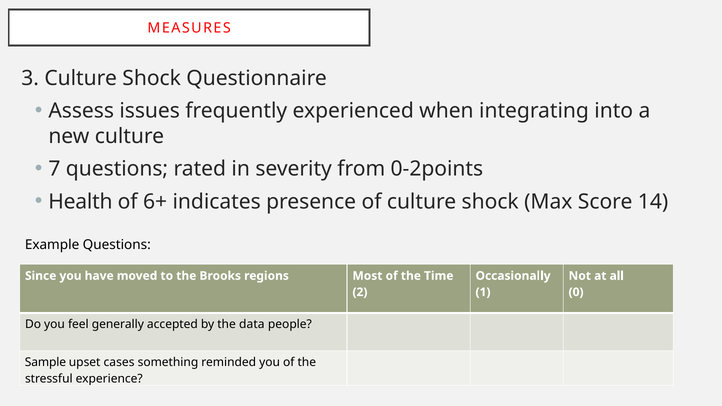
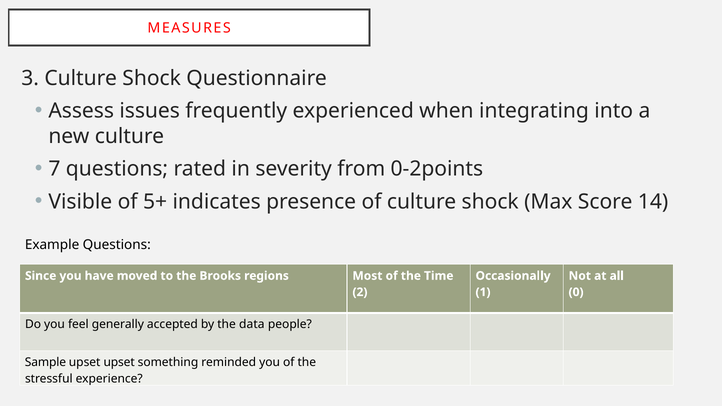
Health: Health -> Visible (80, 202)
6+: 6+ -> 5+ (155, 202)
upset cases: cases -> upset (119, 362)
